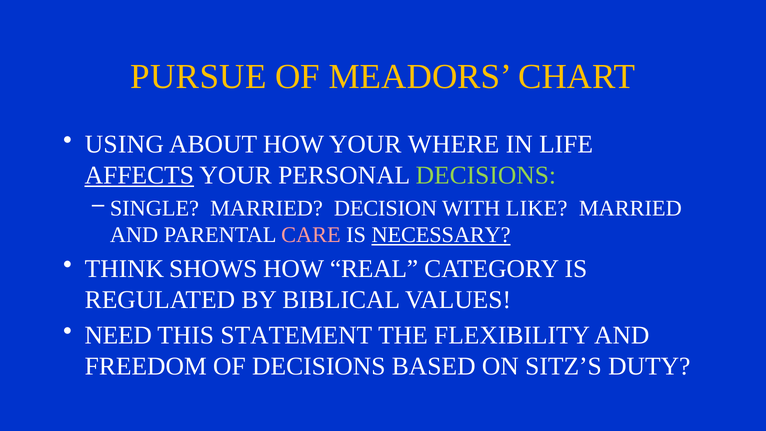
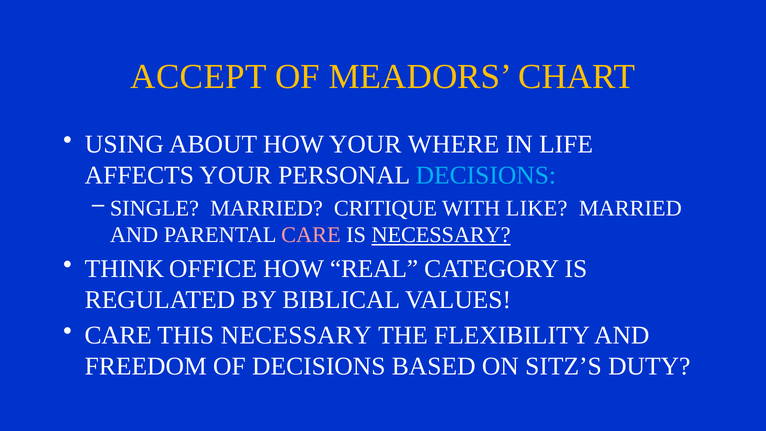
PURSUE: PURSUE -> ACCEPT (198, 77)
AFFECTS underline: present -> none (139, 175)
DECISIONS colour: light green -> light blue (486, 175)
DECISION: DECISION -> CRITIQUE (386, 208)
SHOWS: SHOWS -> OFFICE (213, 269)
NEED: NEED -> CARE (118, 335)
THIS STATEMENT: STATEMENT -> NECESSARY (296, 335)
